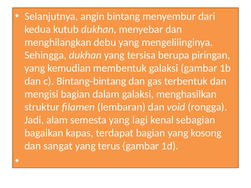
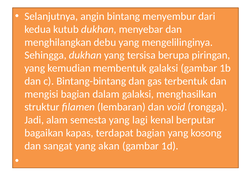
sebagian: sebagian -> berputar (196, 120)
terus: terus -> akan (109, 146)
